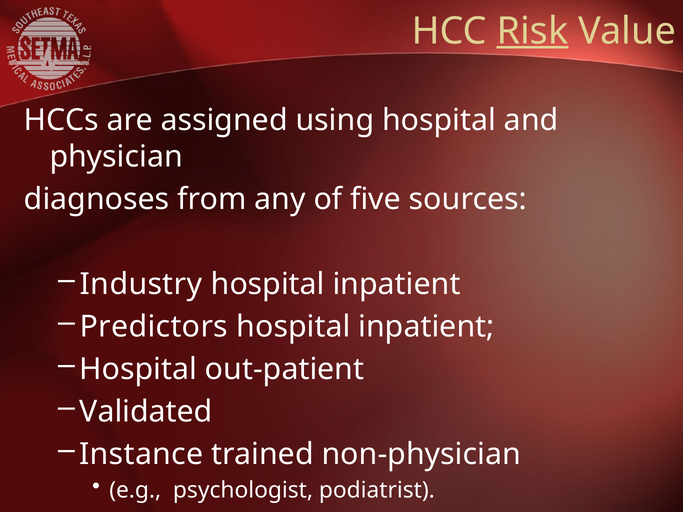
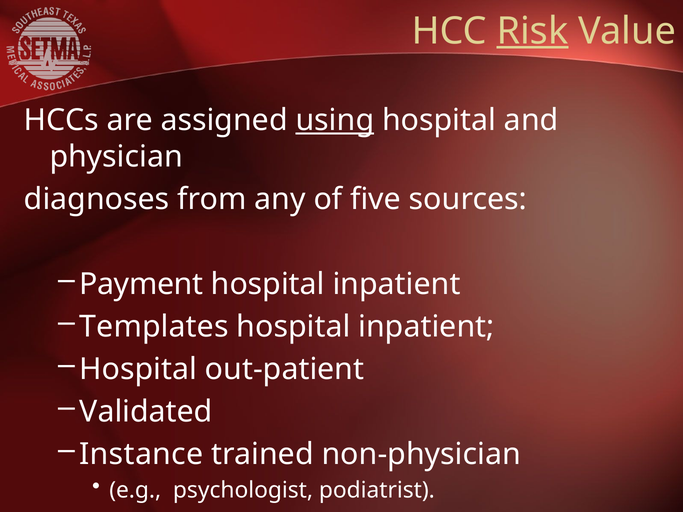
using underline: none -> present (335, 121)
Industry: Industry -> Payment (141, 284)
Predictors: Predictors -> Templates (154, 327)
